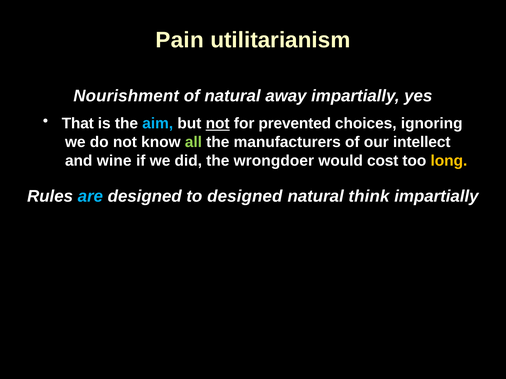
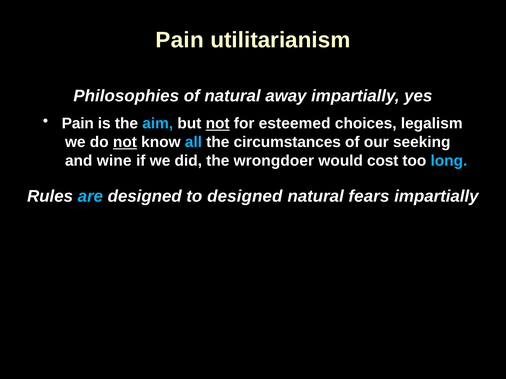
Nourishment: Nourishment -> Philosophies (126, 96)
That: That -> Pain (78, 124)
prevented: prevented -> esteemed (295, 124)
ignoring: ignoring -> legalism (432, 124)
not underline: none -> present (125, 142)
all colour: light green -> light blue (193, 142)
manufacturers: manufacturers -> circumstances (287, 142)
intellect: intellect -> seeking (422, 142)
long colour: yellow -> light blue (449, 161)
think: think -> fears (369, 197)
